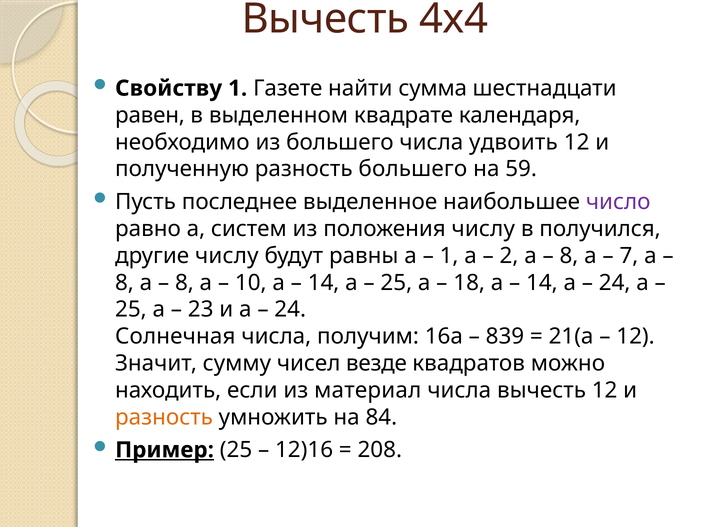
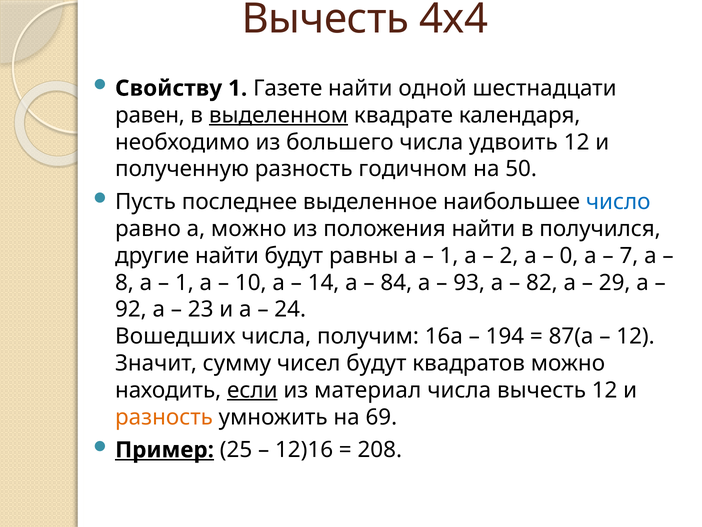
сумма: сумма -> одной (433, 88)
выделенном underline: none -> present (278, 115)
разность большего: большего -> годичном (413, 169)
59: 59 -> 50 (521, 169)
число colour: purple -> blue (618, 202)
а систем: систем -> можно (249, 229)
положения числу: числу -> найти (483, 229)
другие числу: числу -> найти (227, 255)
8: 8 -> 0 (569, 255)
8: 8 -> 1 (184, 282)
25: 25 -> 84 (396, 282)
18: 18 -> 93 (469, 282)
14: 14 -> 82 (542, 282)
24: 24 -> 29 (615, 282)
25: 25 -> 92 (131, 309)
Солнечная: Солнечная -> Вошедших (175, 336)
839: 839 -> 194 (505, 336)
21(а: 21(а -> 87(а (571, 336)
чисел везде: везде -> будут (376, 363)
если underline: none -> present (252, 390)
84: 84 -> 69 (381, 417)
